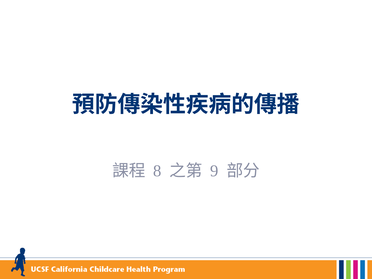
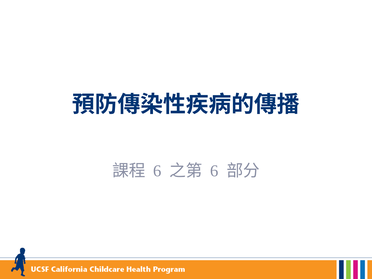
8: 8 -> 6 (157, 171)
9: 9 -> 6 (214, 171)
